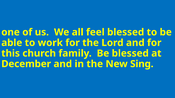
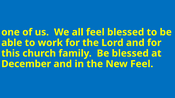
New Sing: Sing -> Feel (142, 64)
